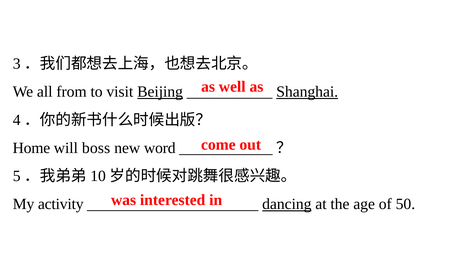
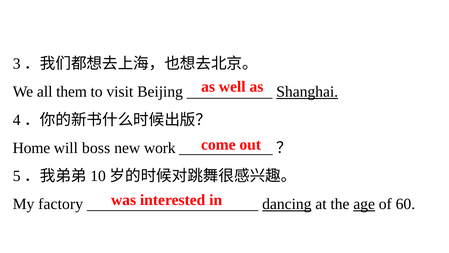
from: from -> them (72, 92)
Beijing underline: present -> none (160, 92)
word: word -> work (160, 148)
activity: activity -> factory (61, 204)
age underline: none -> present (364, 204)
50: 50 -> 60 (405, 204)
